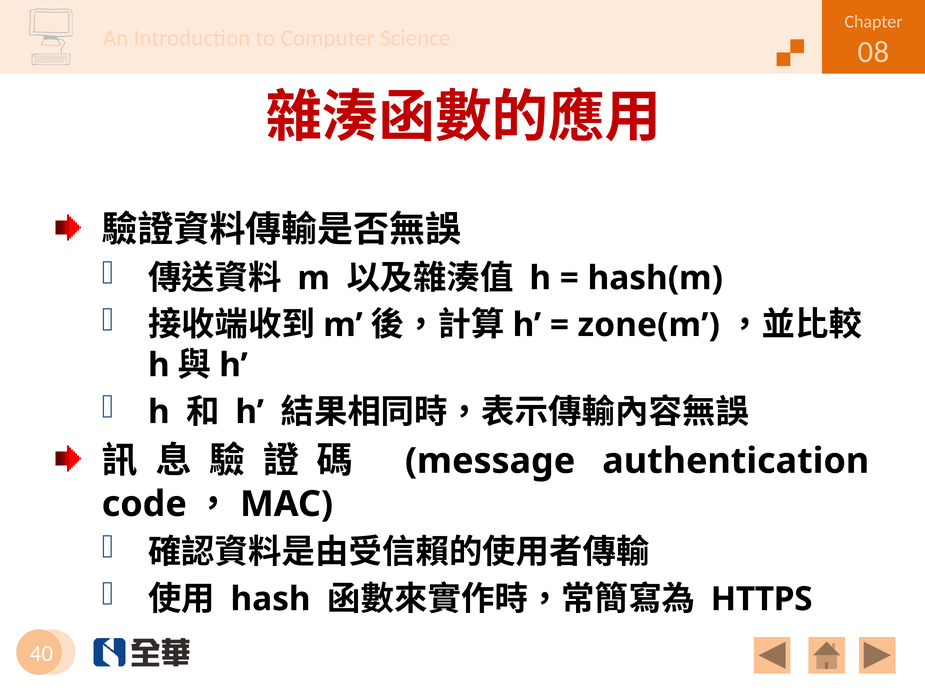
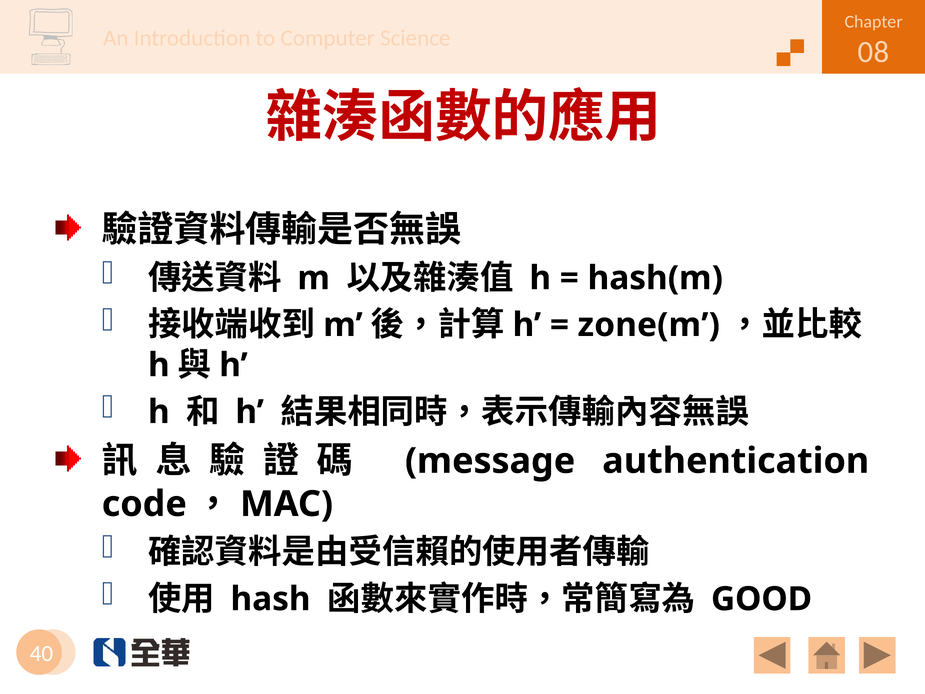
HTTPS: HTTPS -> GOOD (762, 599)
